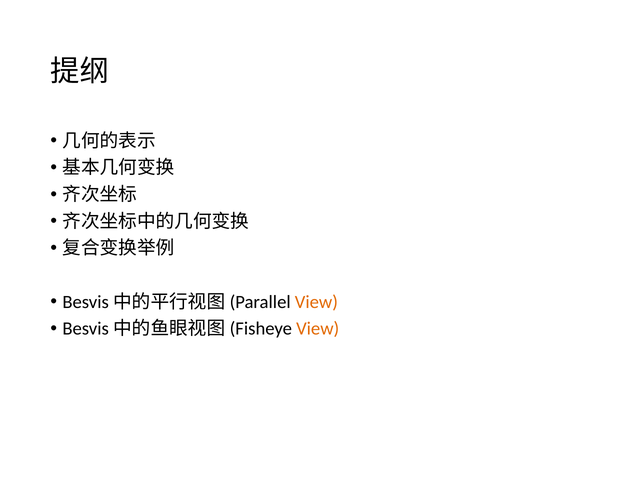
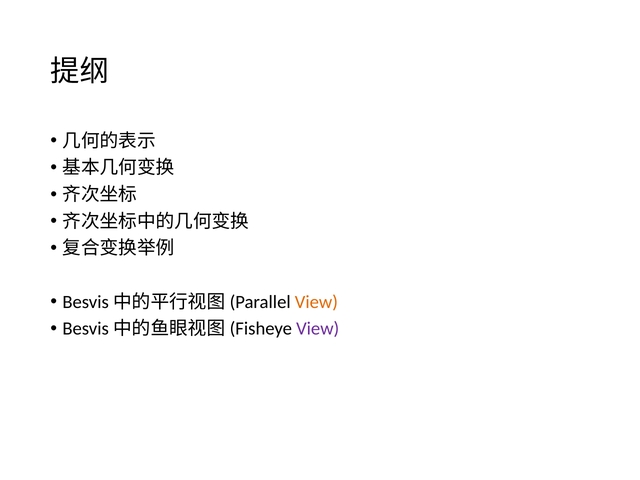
View colour: orange -> purple (318, 329)
